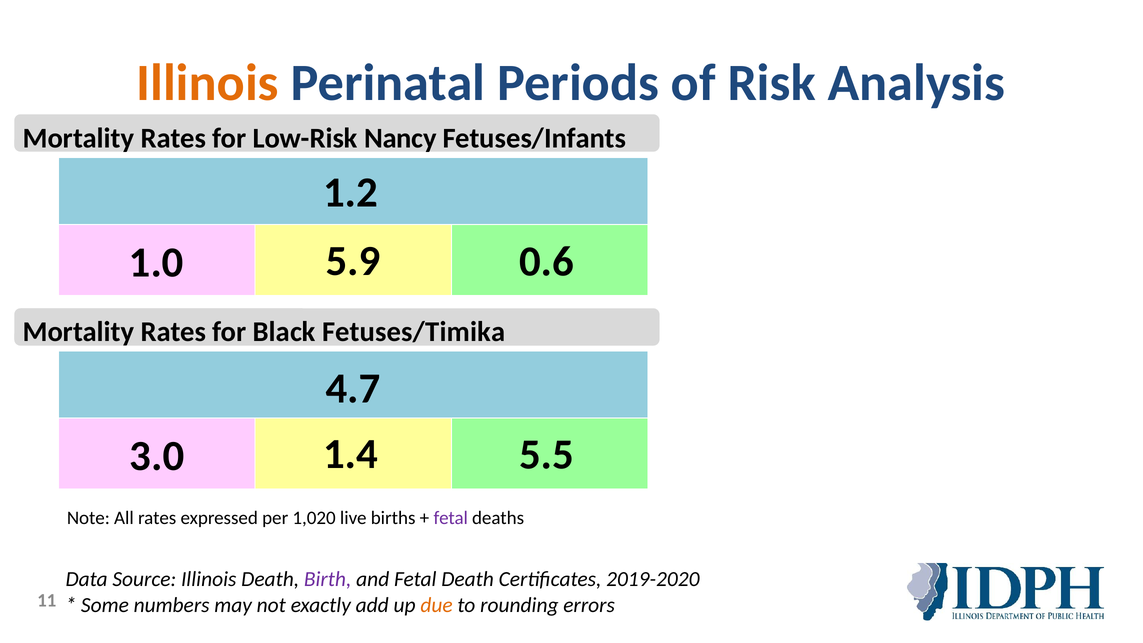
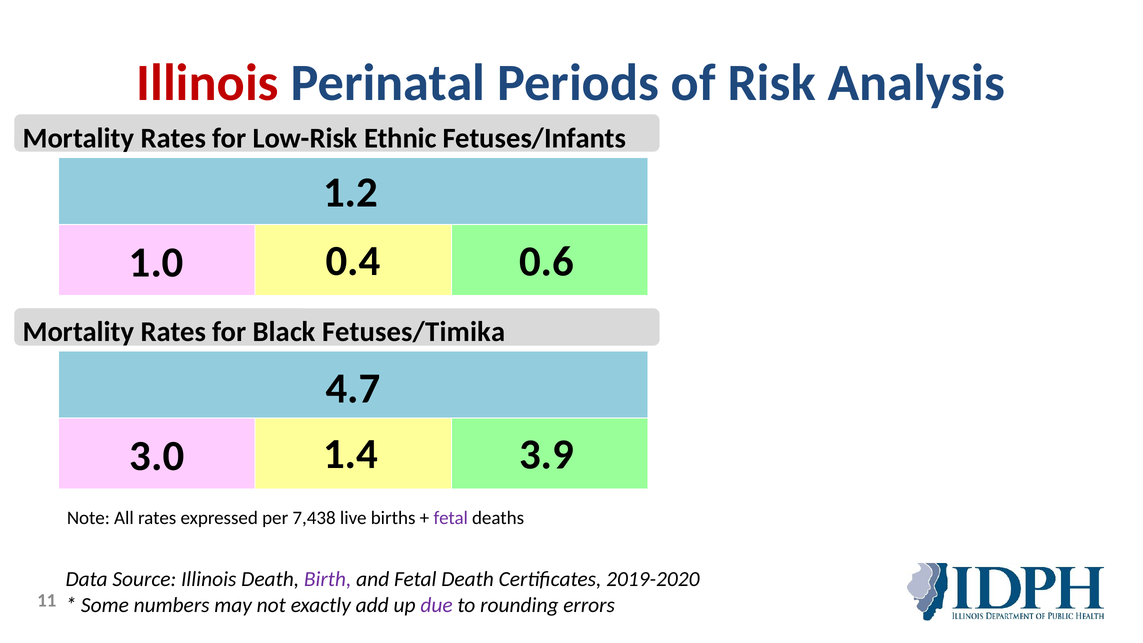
Illinois colour: orange -> red (208, 83)
Nancy: Nancy -> Ethnic (400, 138)
5.9: 5.9 -> 0.4 (353, 261)
5.5: 5.5 -> 3.9 (546, 455)
1,020: 1,020 -> 7,438 (314, 518)
due colour: orange -> purple (437, 605)
